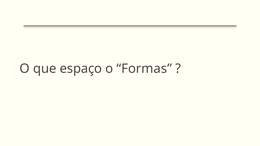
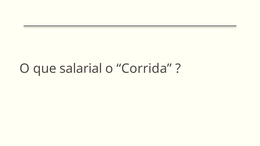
espaço: espaço -> salarial (81, 69)
Formas: Formas -> Corrida (144, 69)
